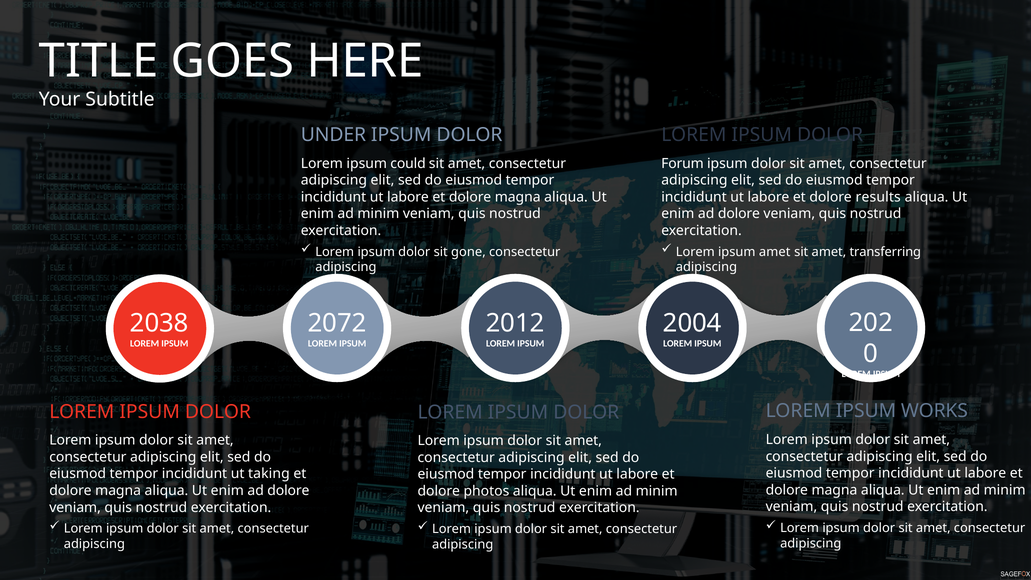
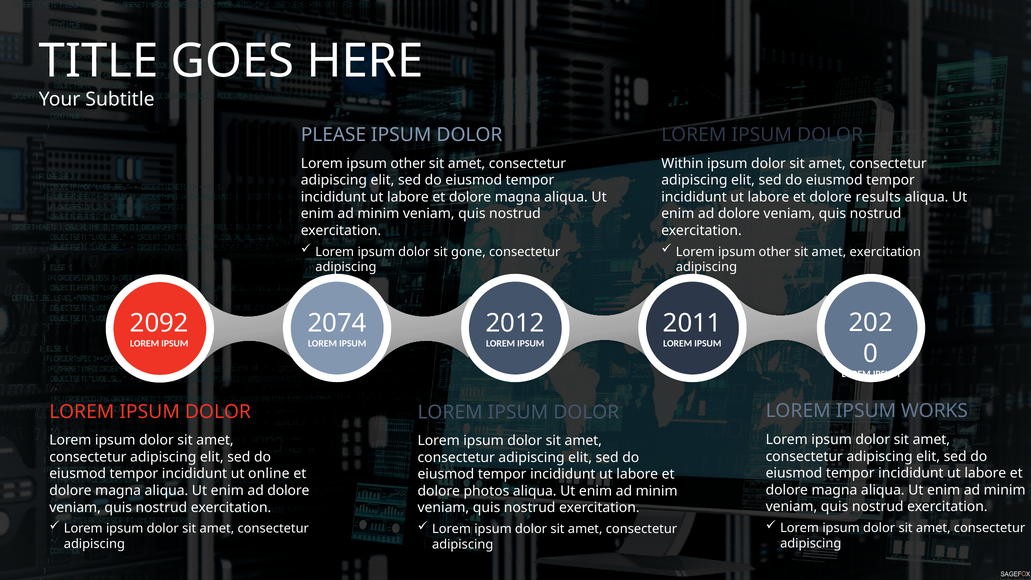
UNDER: UNDER -> PLEASE (333, 135)
could: could -> other (408, 163)
Forum: Forum -> Within (682, 163)
amet: amet -> other (775, 252)
amet transferring: transferring -> exercitation (885, 252)
2038: 2038 -> 2092 (159, 323)
2072: 2072 -> 2074 (337, 323)
2004: 2004 -> 2011 (692, 323)
taking: taking -> online (269, 474)
